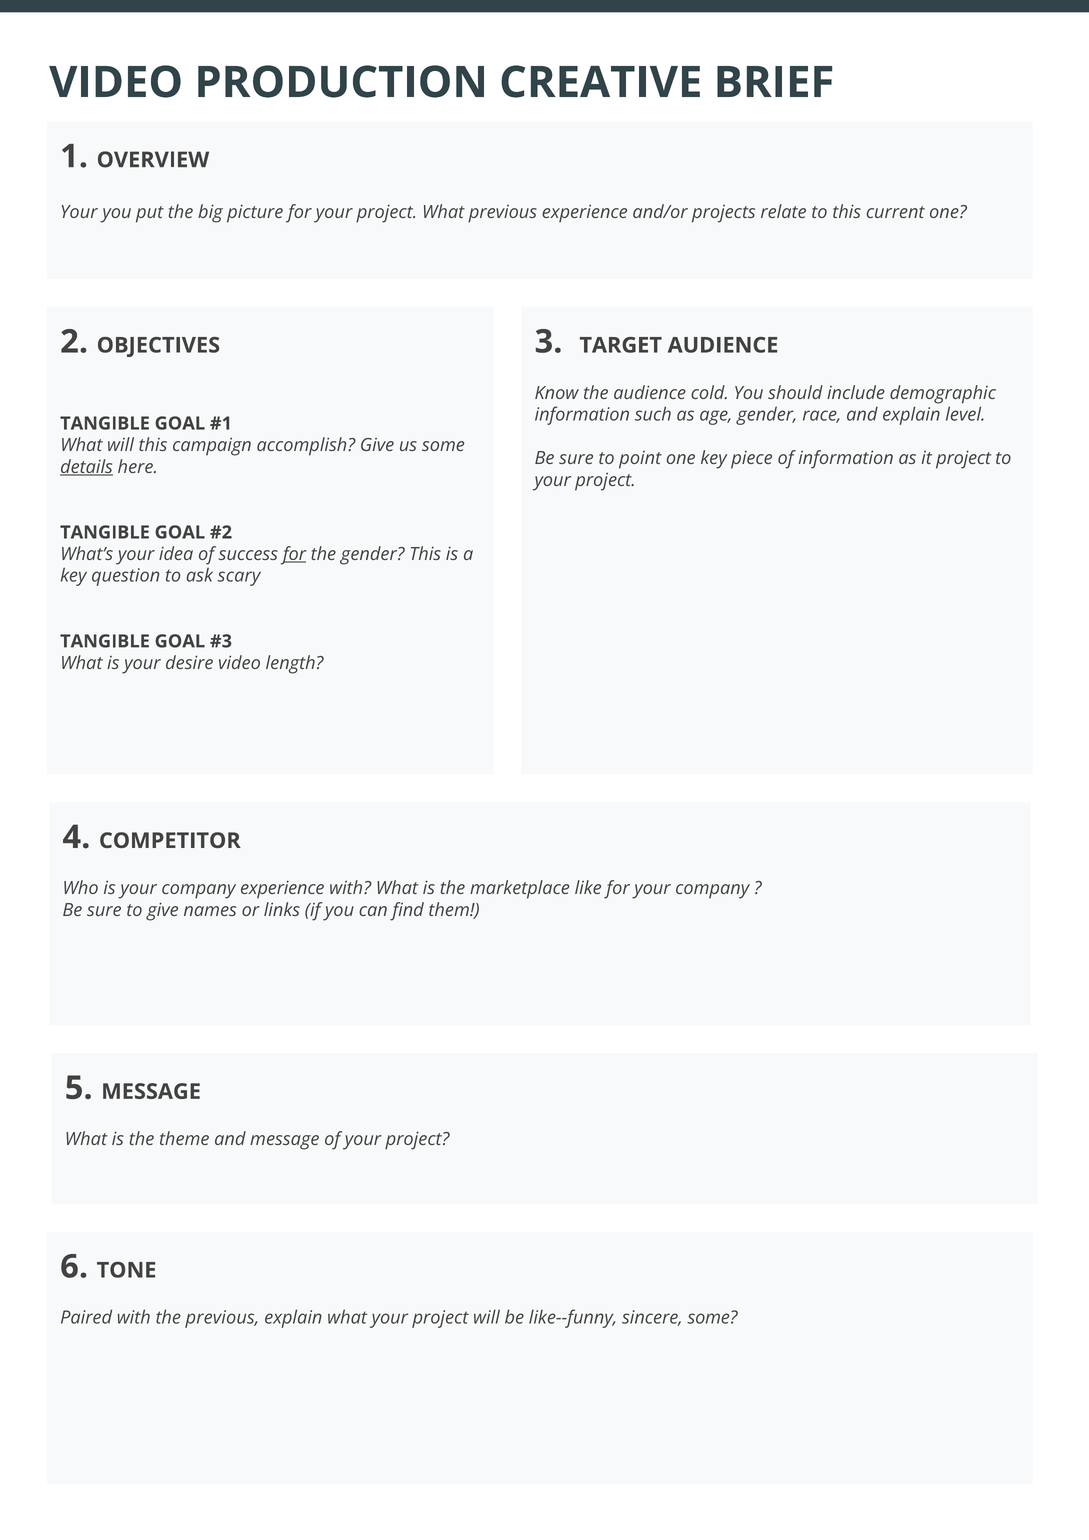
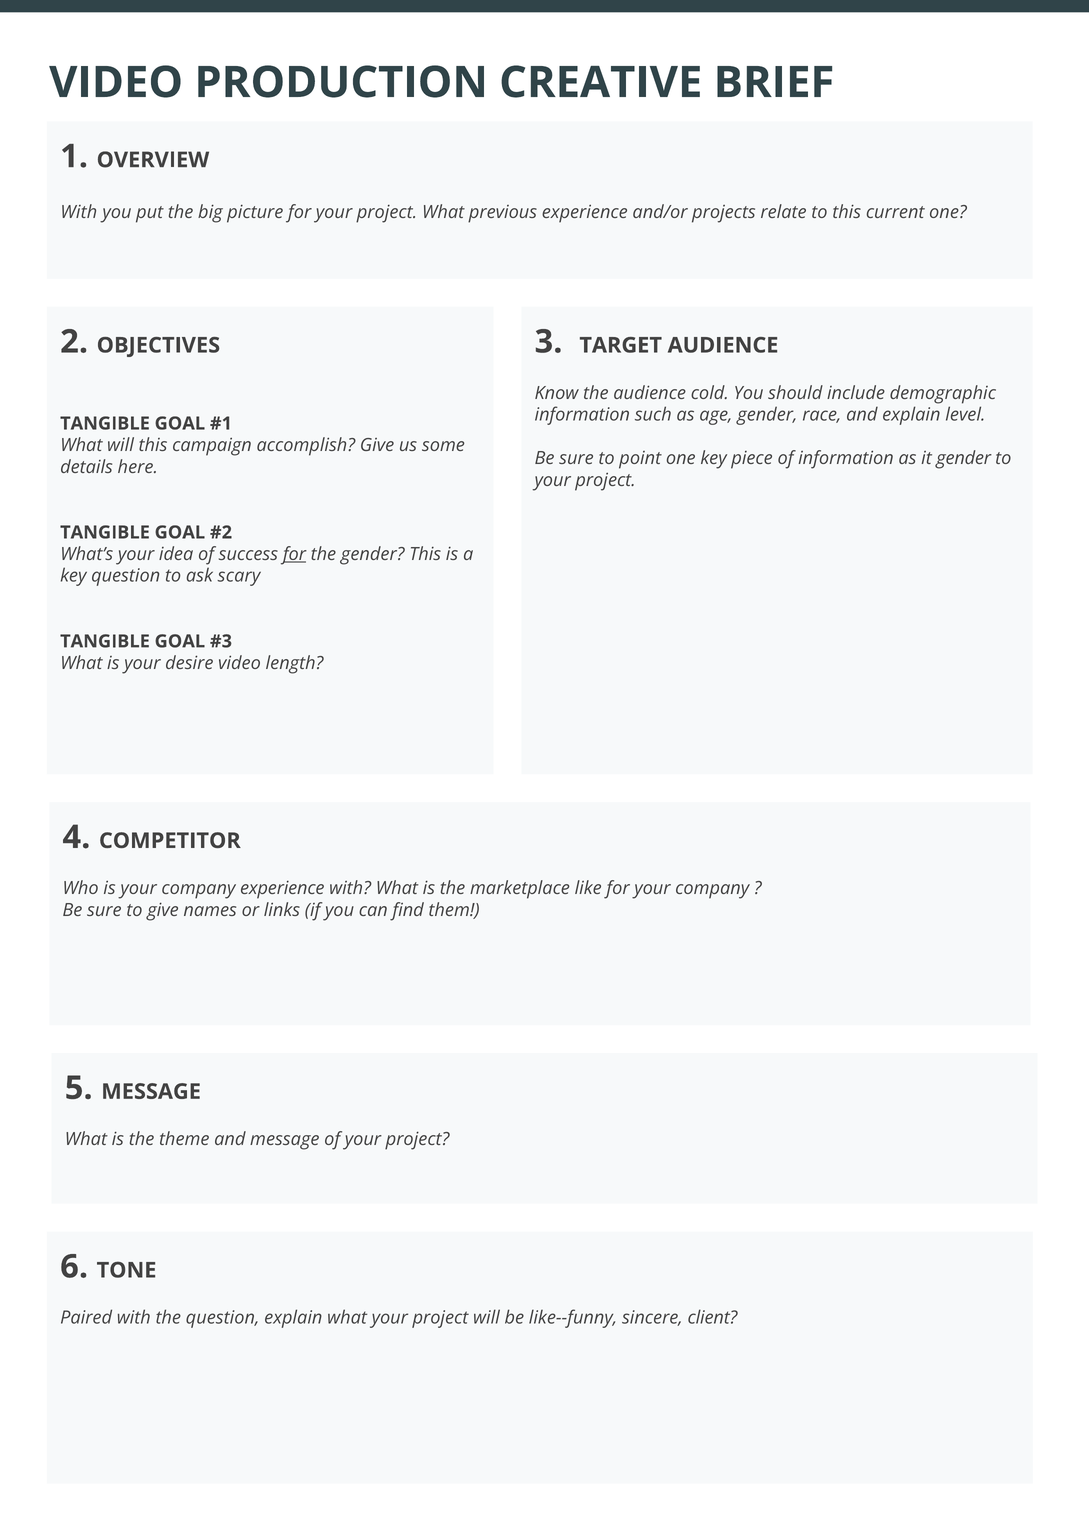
Your: Your -> With (79, 212)
it project: project -> gender (964, 458)
details underline: present -> none (87, 467)
the previous: previous -> question (223, 1318)
sincere some: some -> client (712, 1318)
